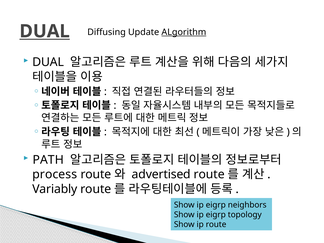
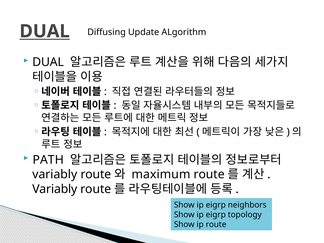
ALgorithm underline: present -> none (184, 32)
process: process -> variably (55, 174)
advertised: advertised -> maximum (161, 174)
